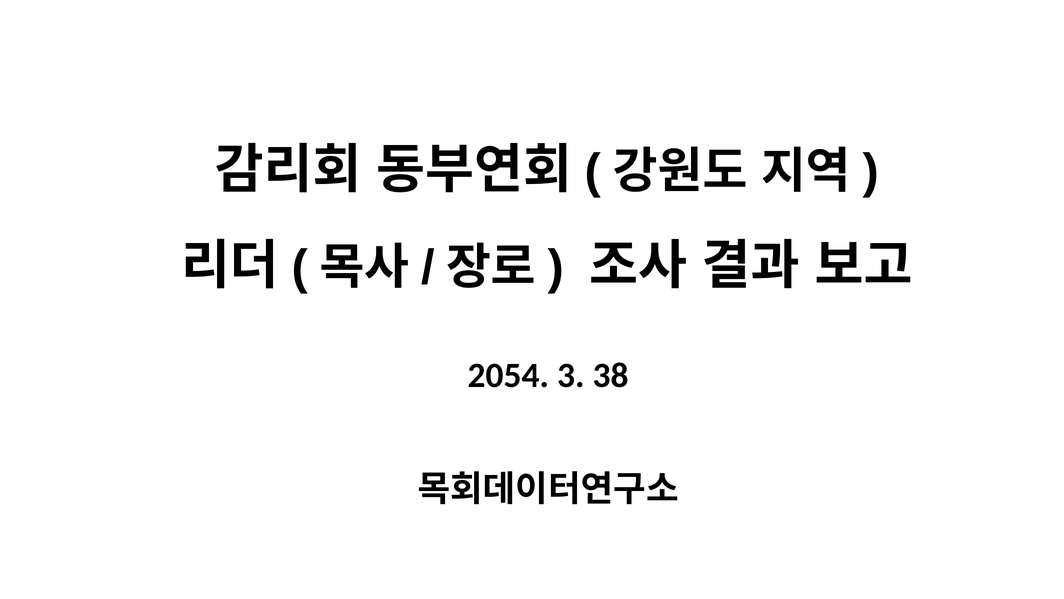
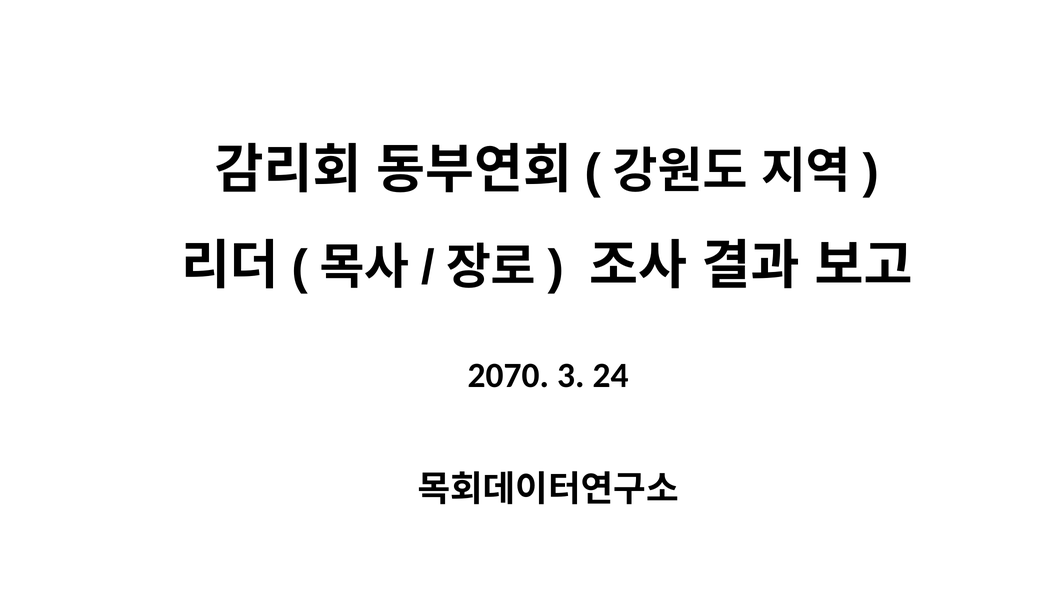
2054: 2054 -> 2070 (508, 375)
38: 38 -> 24 (611, 375)
